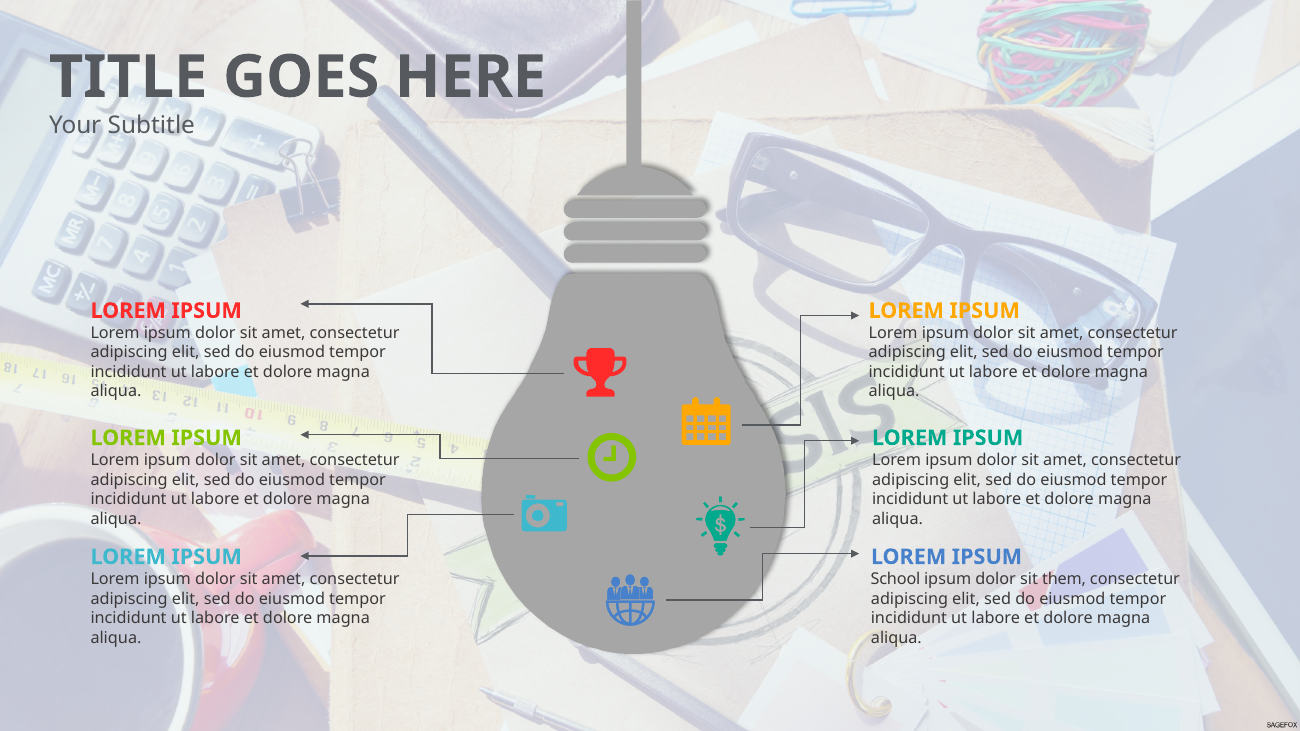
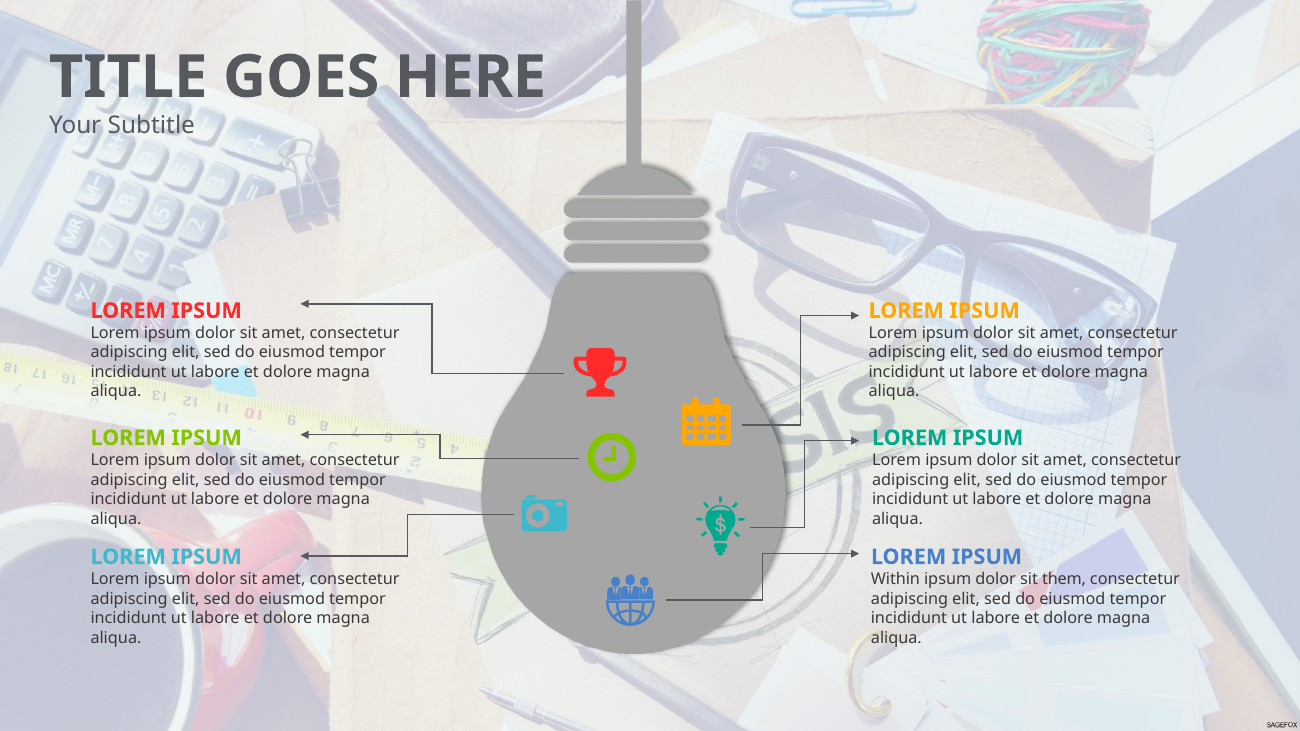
School: School -> Within (895, 579)
